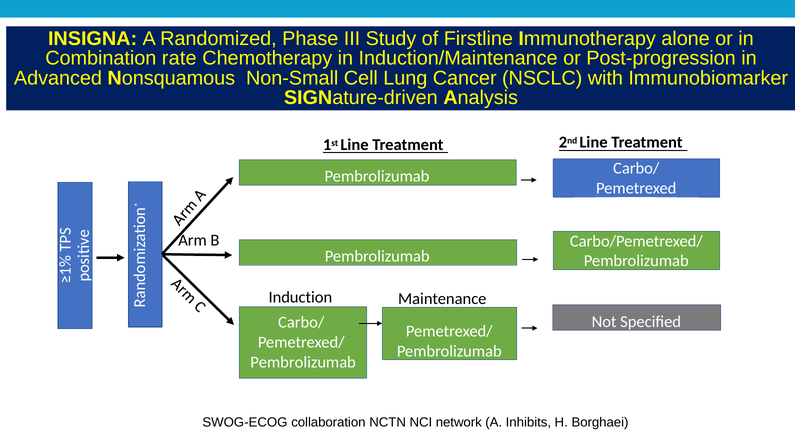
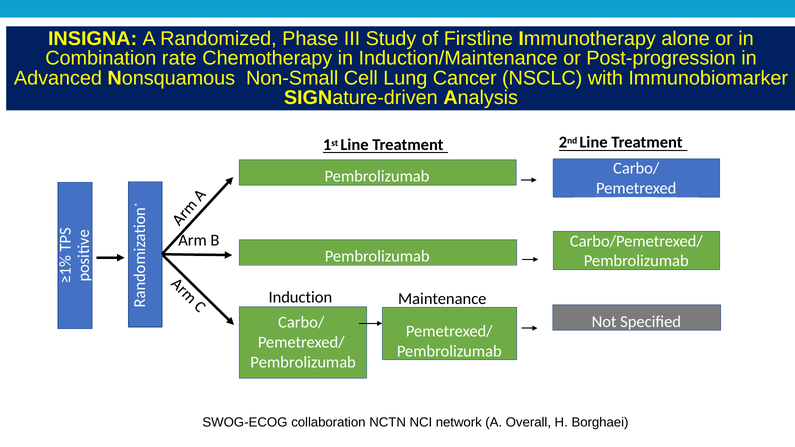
Inhibits: Inhibits -> Overall (528, 422)
